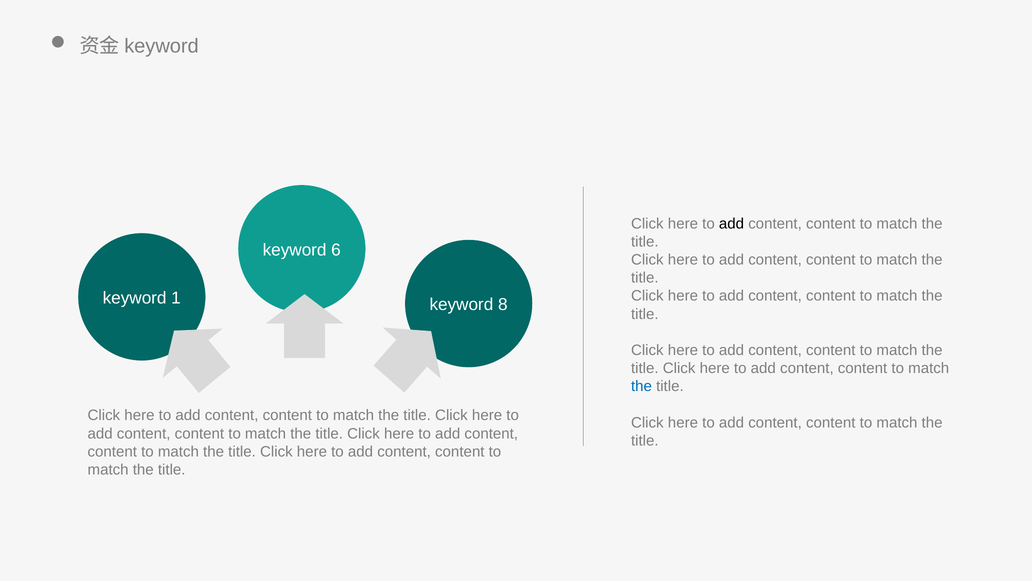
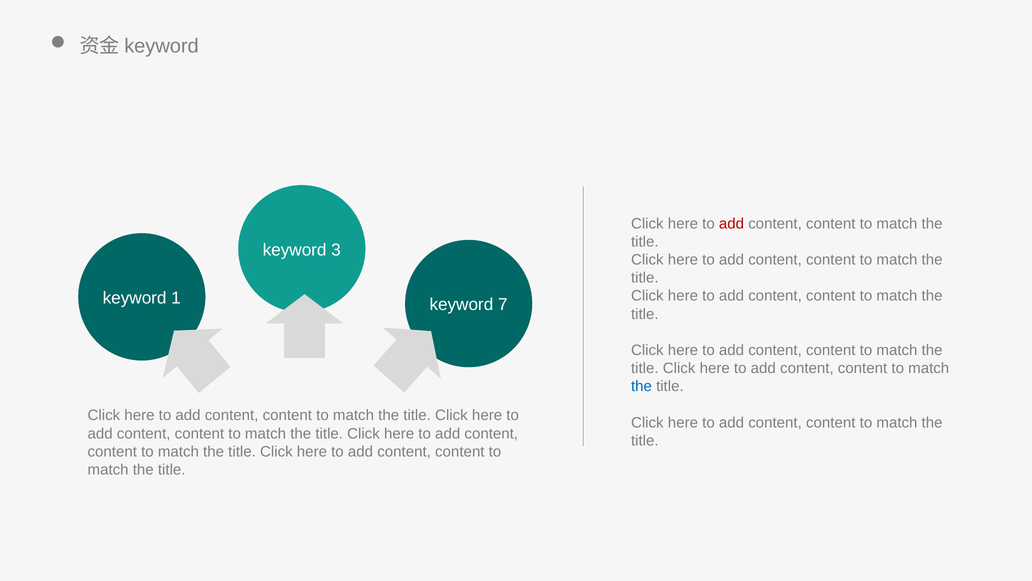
add colour: black -> red (731, 223)
6: 6 -> 3 (336, 250)
8: 8 -> 7 (503, 304)
